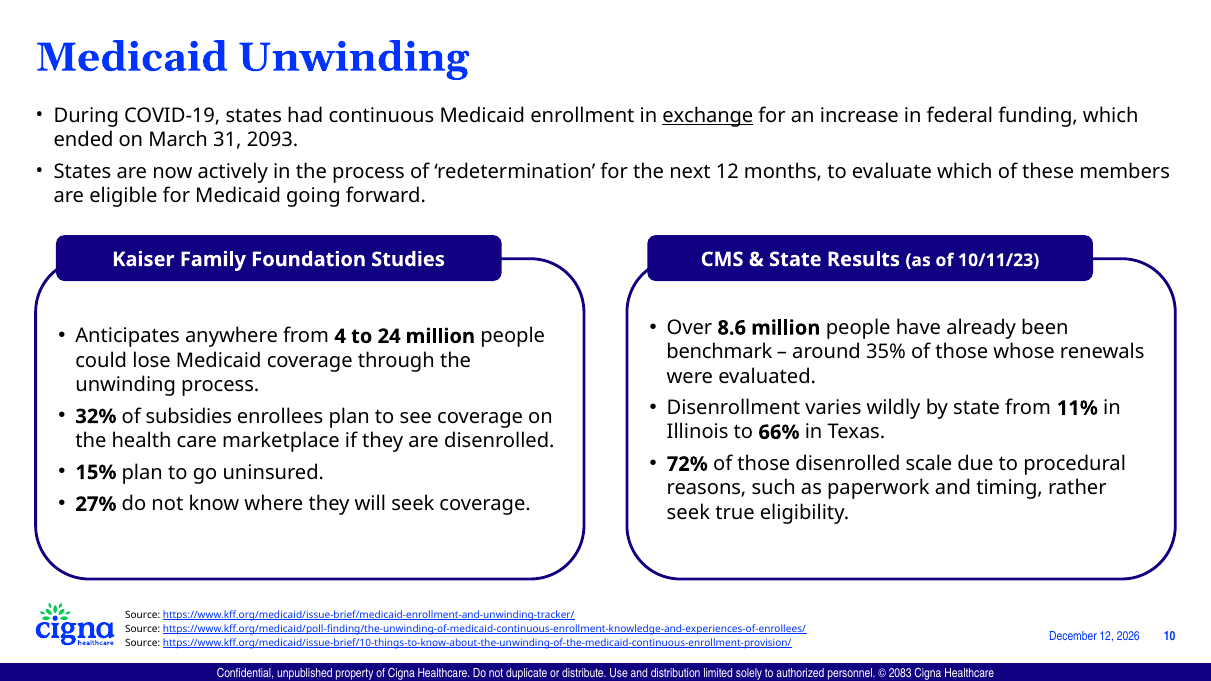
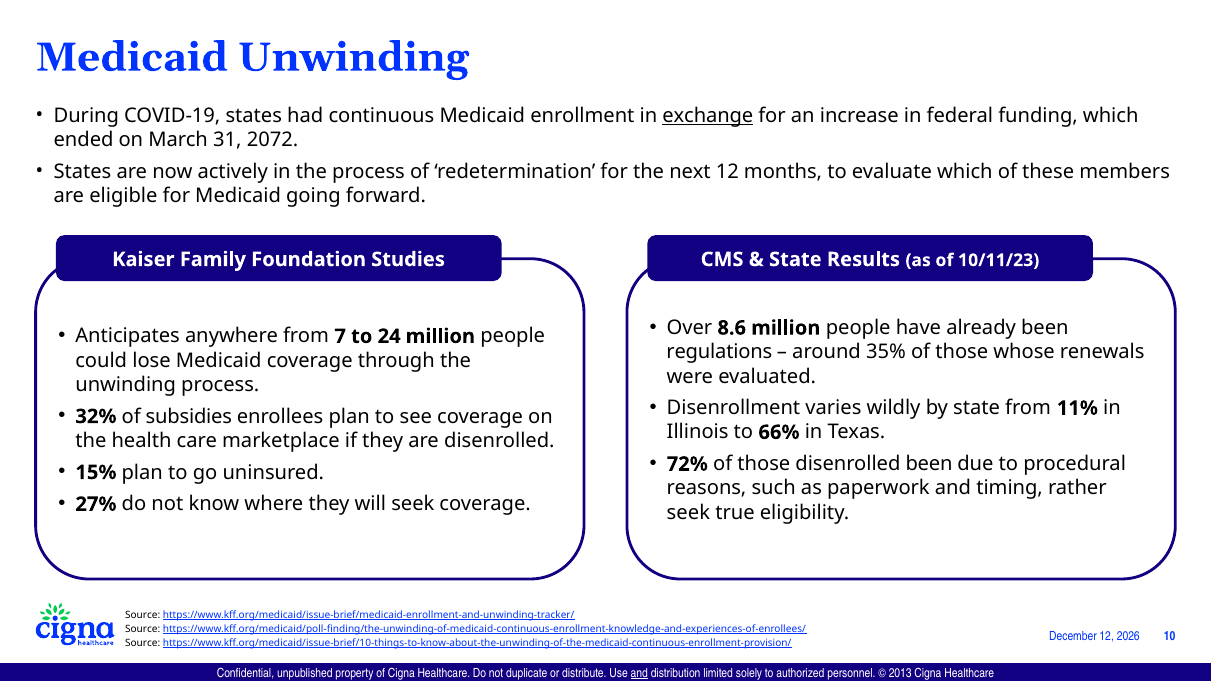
2093: 2093 -> 2072 (272, 140)
4: 4 -> 7 (340, 336)
benchmark: benchmark -> regulations (719, 352)
disenrolled scale: scale -> been (929, 464)
and underline: none -> present (639, 673)
2083: 2083 -> 2013 (900, 673)
